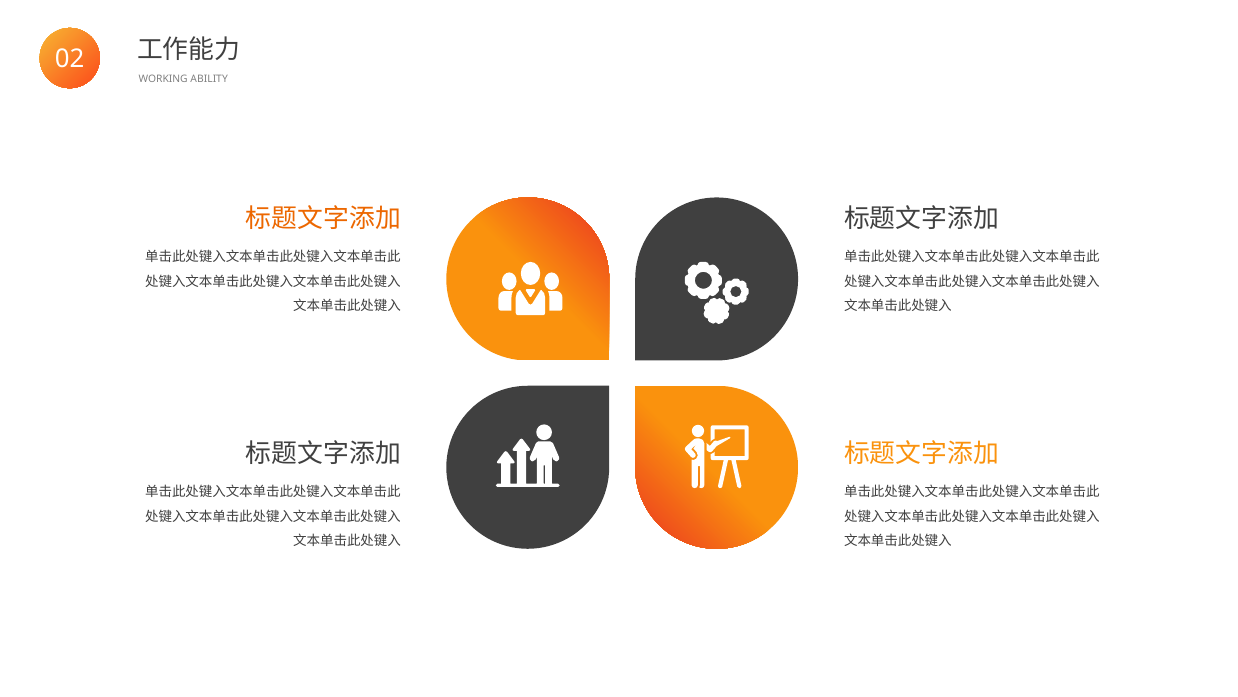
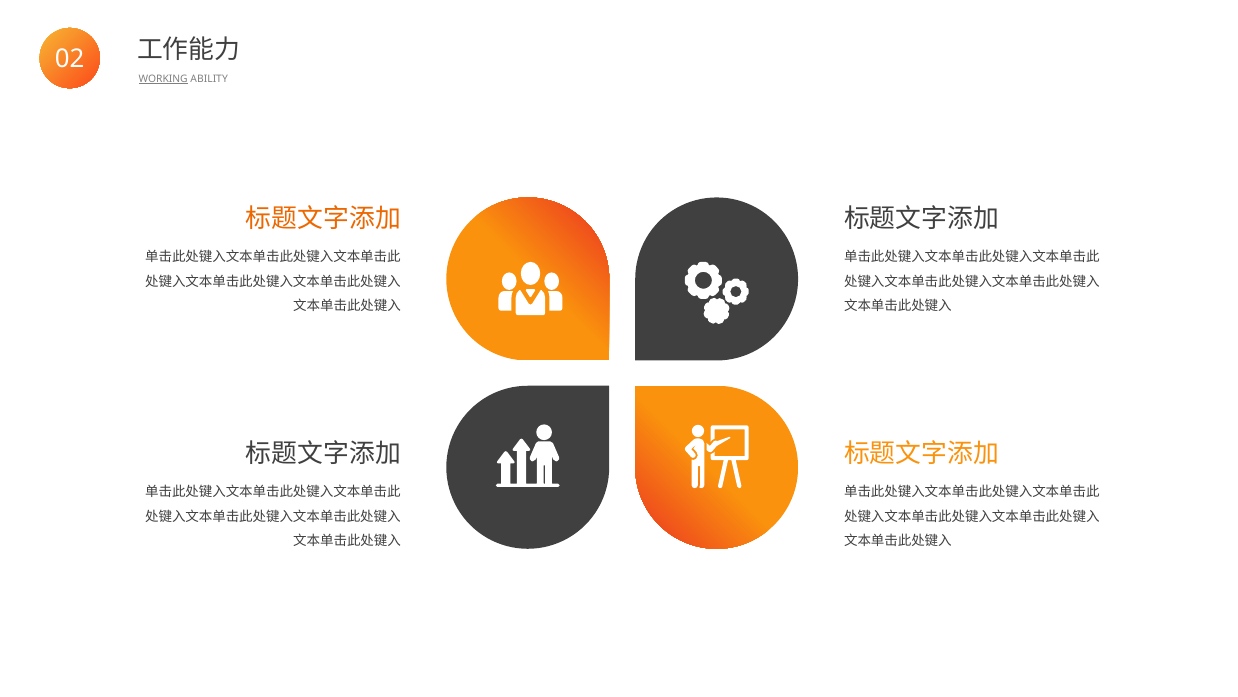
WORKING underline: none -> present (163, 79)
